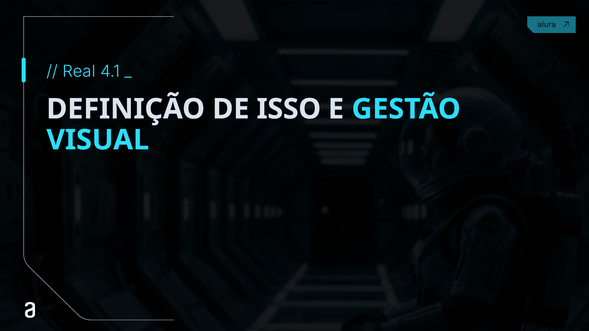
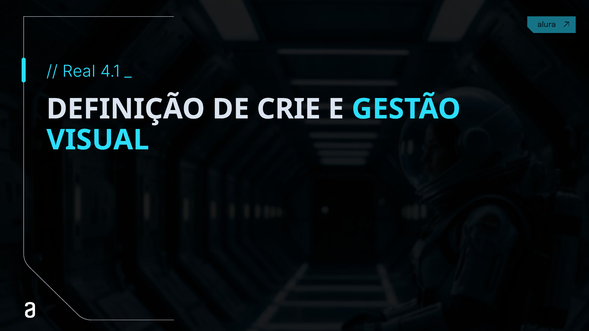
ISSO: ISSO -> CRIE (289, 109)
